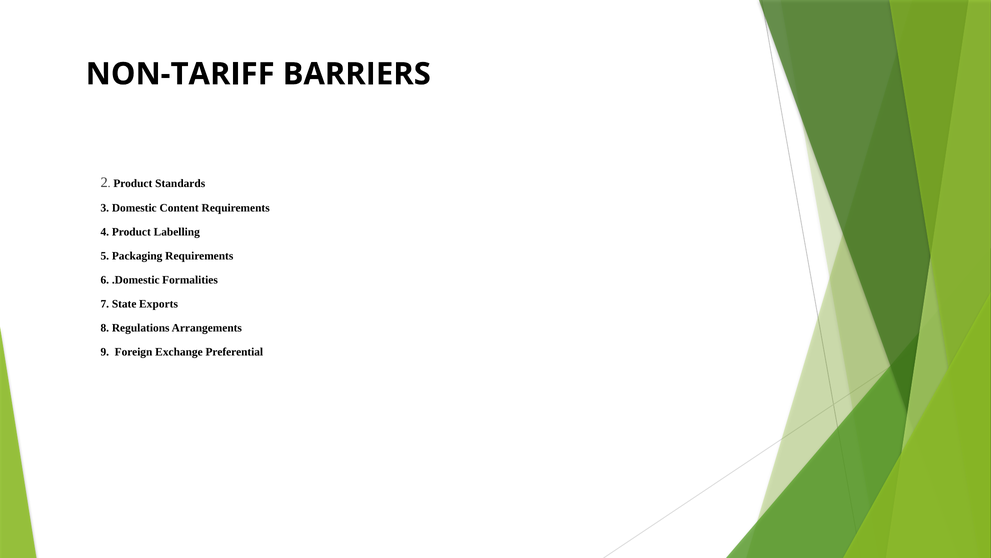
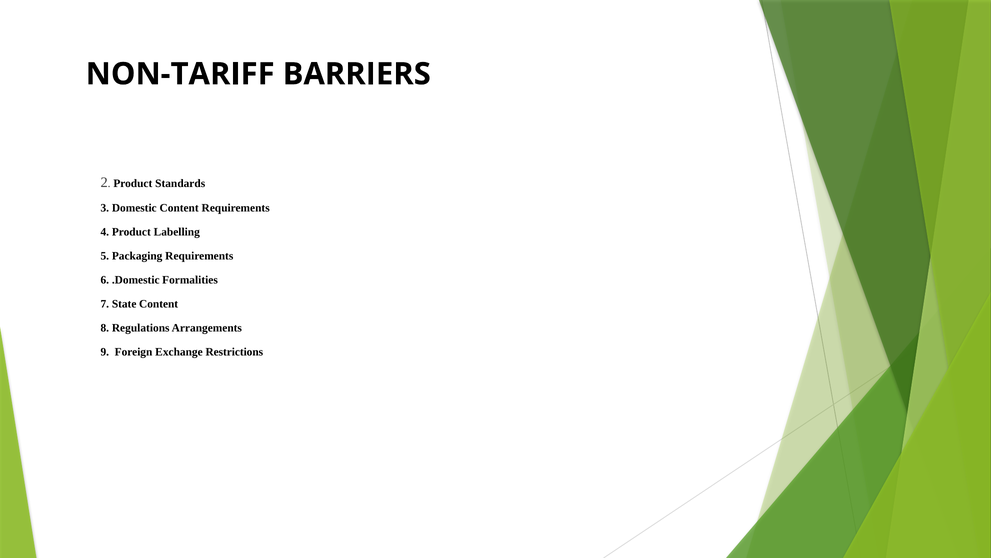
State Exports: Exports -> Content (159, 304)
Preferential: Preferential -> Restrictions (234, 351)
